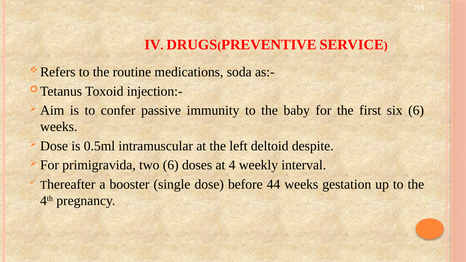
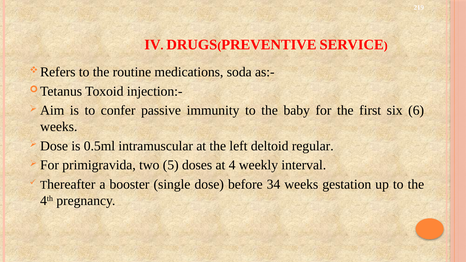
despite: despite -> regular (313, 146)
two 6: 6 -> 5 (171, 165)
44: 44 -> 34 (273, 184)
